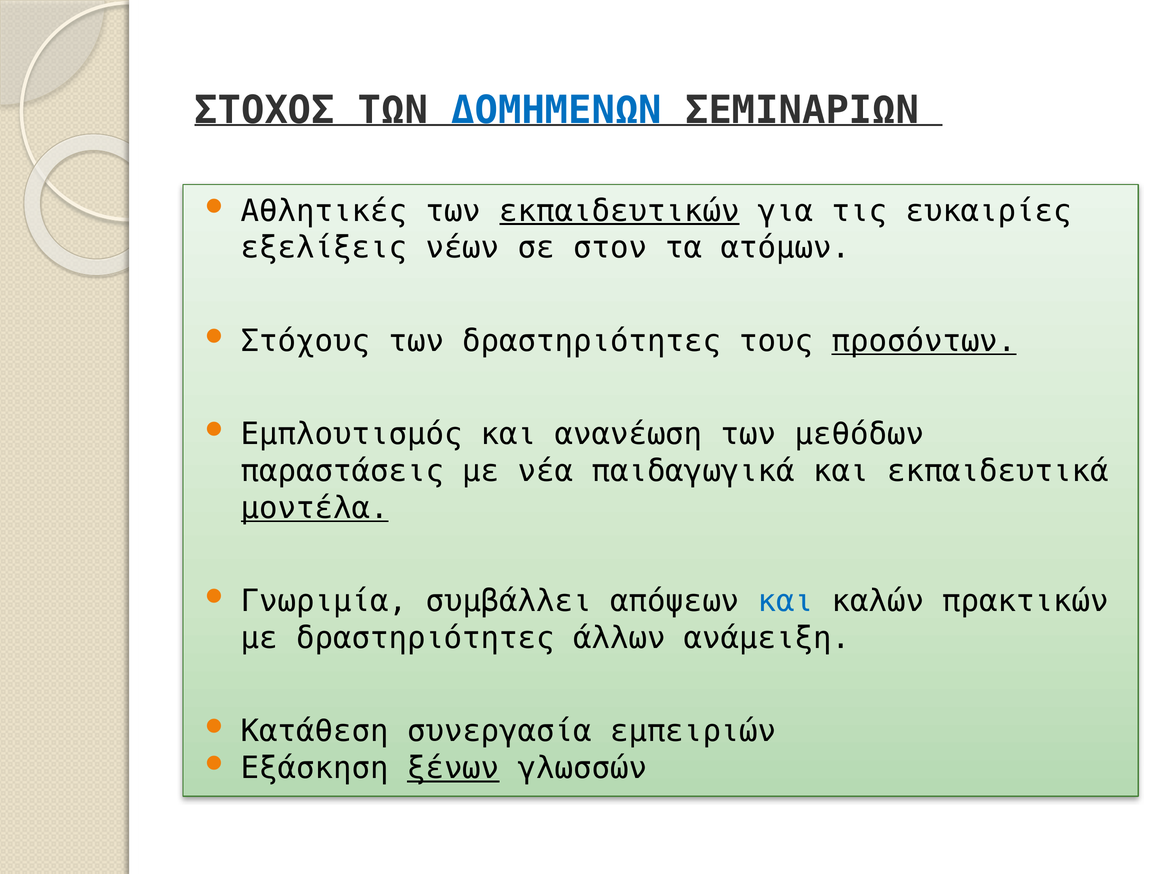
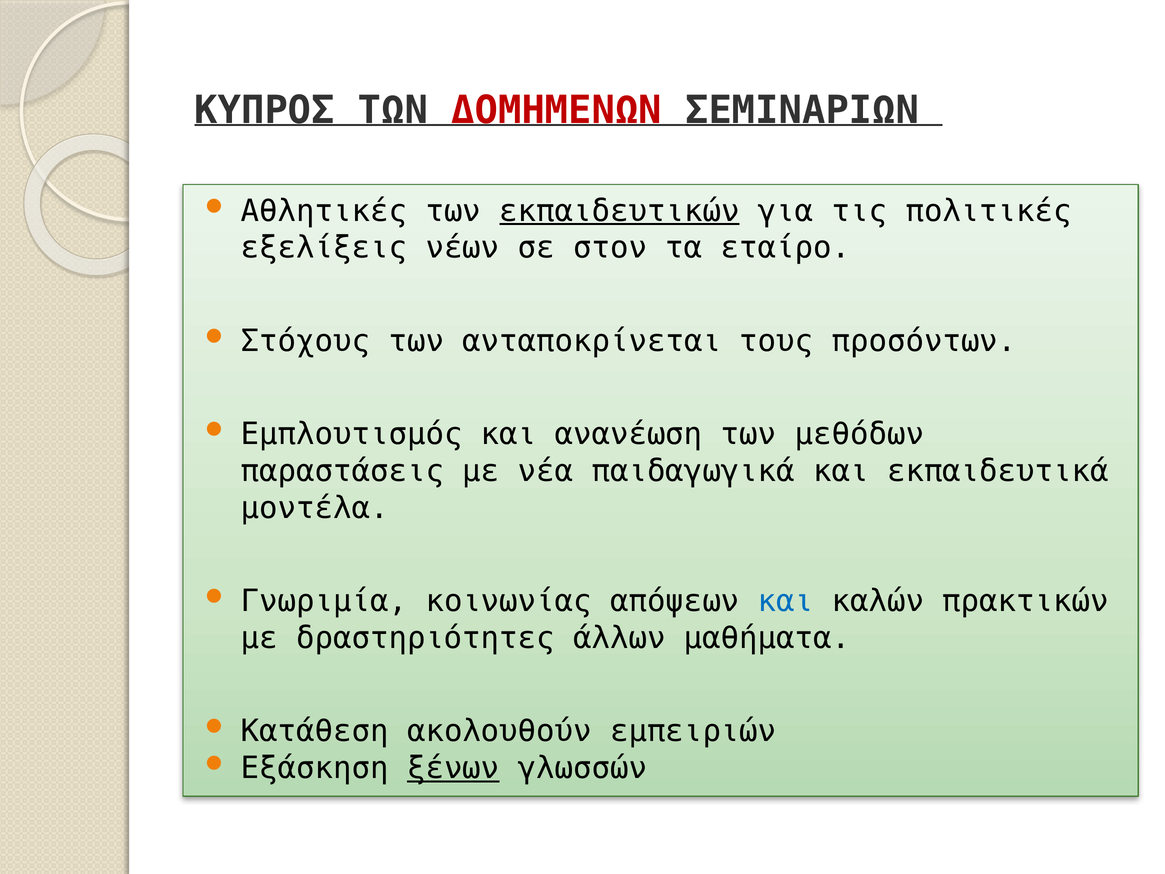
ΣΤΟΧΟΣ: ΣΤΟΧΟΣ -> ΚΥΠΡΟΣ (265, 111)
ΔΟΜΗΜΕΝΩΝ colour: blue -> red (557, 111)
ευκαιρίες: ευκαιρίες -> πολιτικές (989, 211)
ατόμων: ατόμων -> εταίρο (786, 248)
των δραστηριότητες: δραστηριότητες -> ανταποκρίνεται (592, 341)
προσόντων underline: present -> none (924, 341)
μοντέλα underline: present -> none (315, 508)
συμβάλλει: συμβάλλει -> κοινωνίας (509, 601)
ανάμειξη: ανάμειξη -> μαθήματα (767, 638)
συνεργασία: συνεργασία -> ακολουθούν (499, 731)
